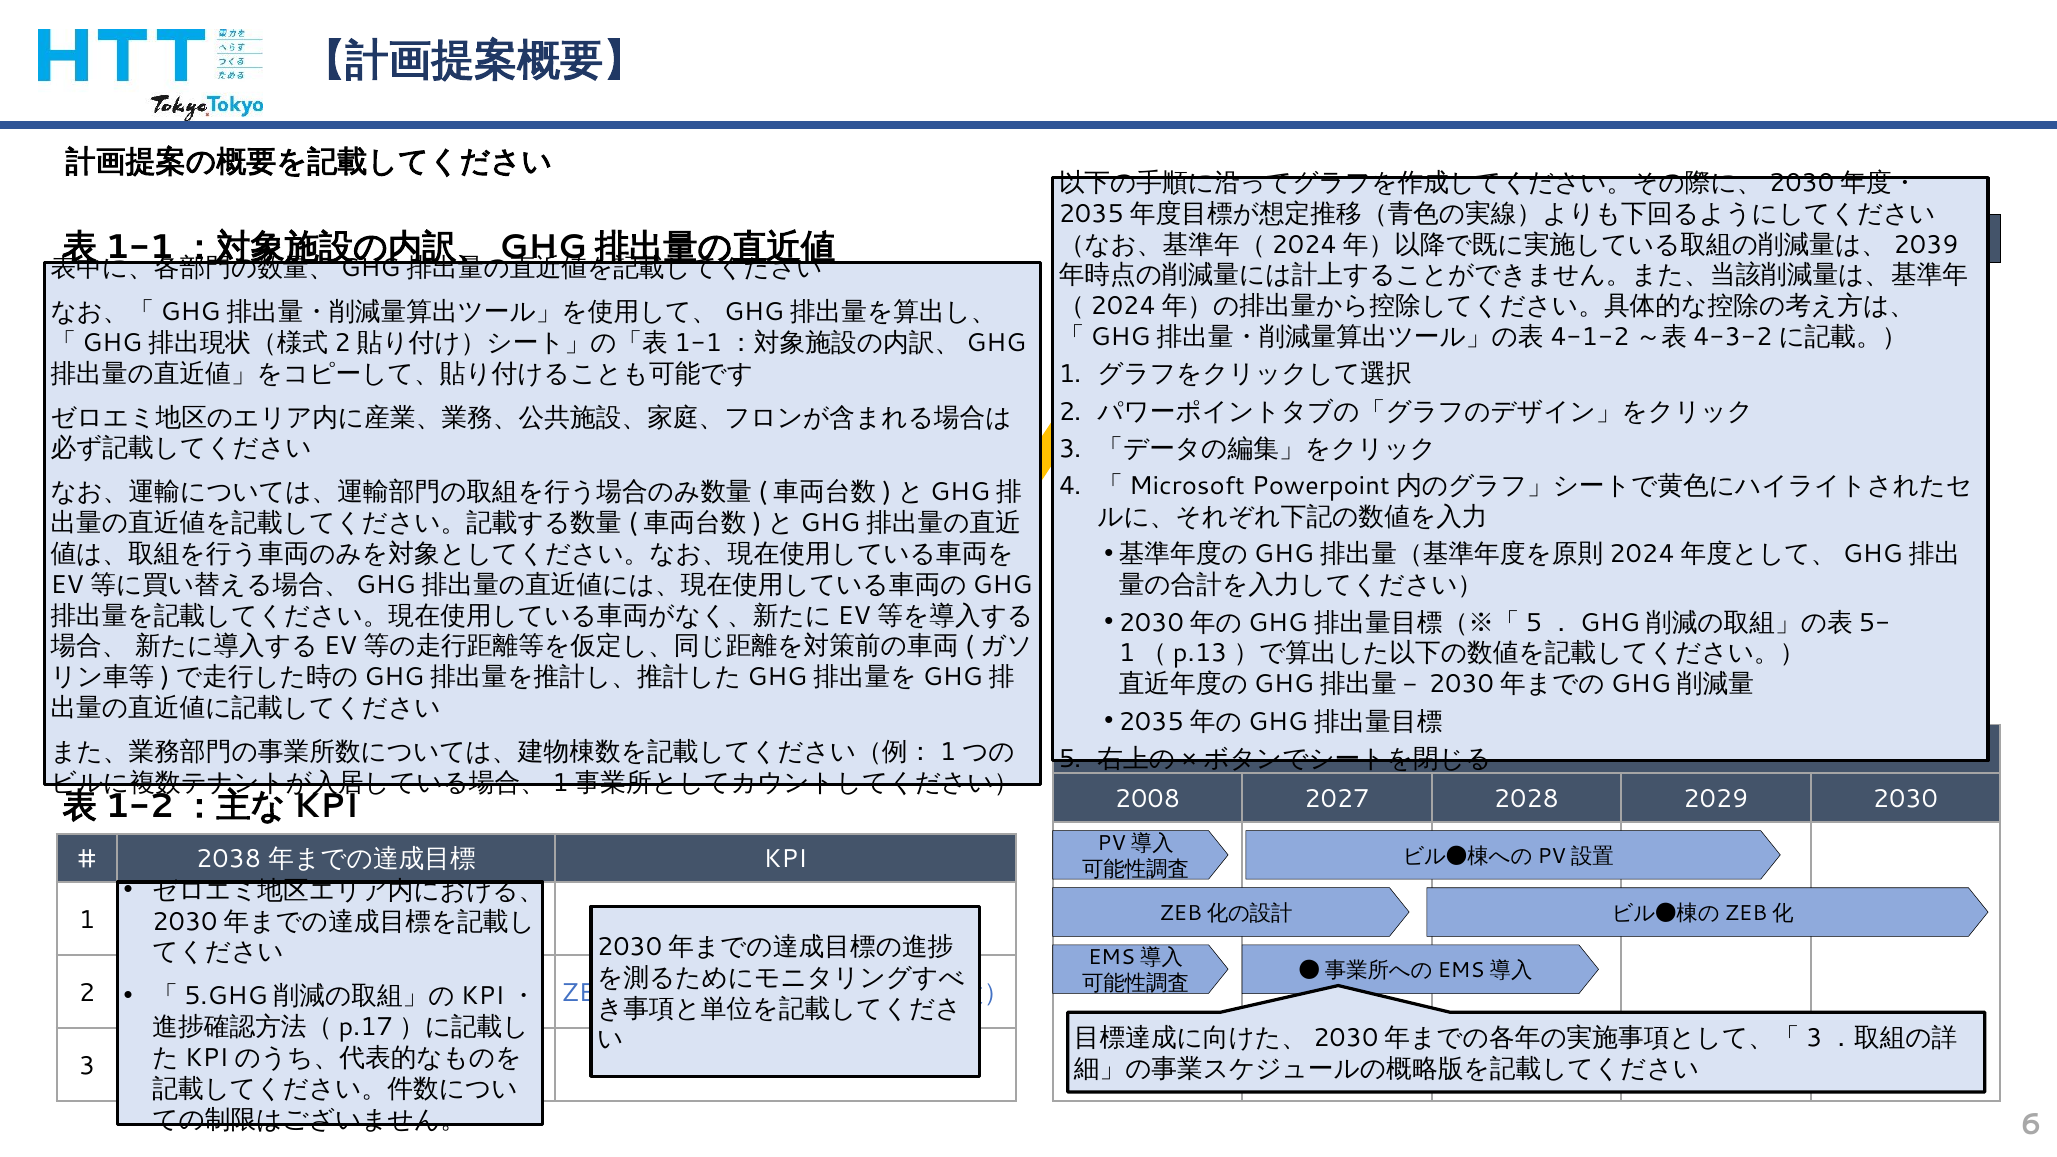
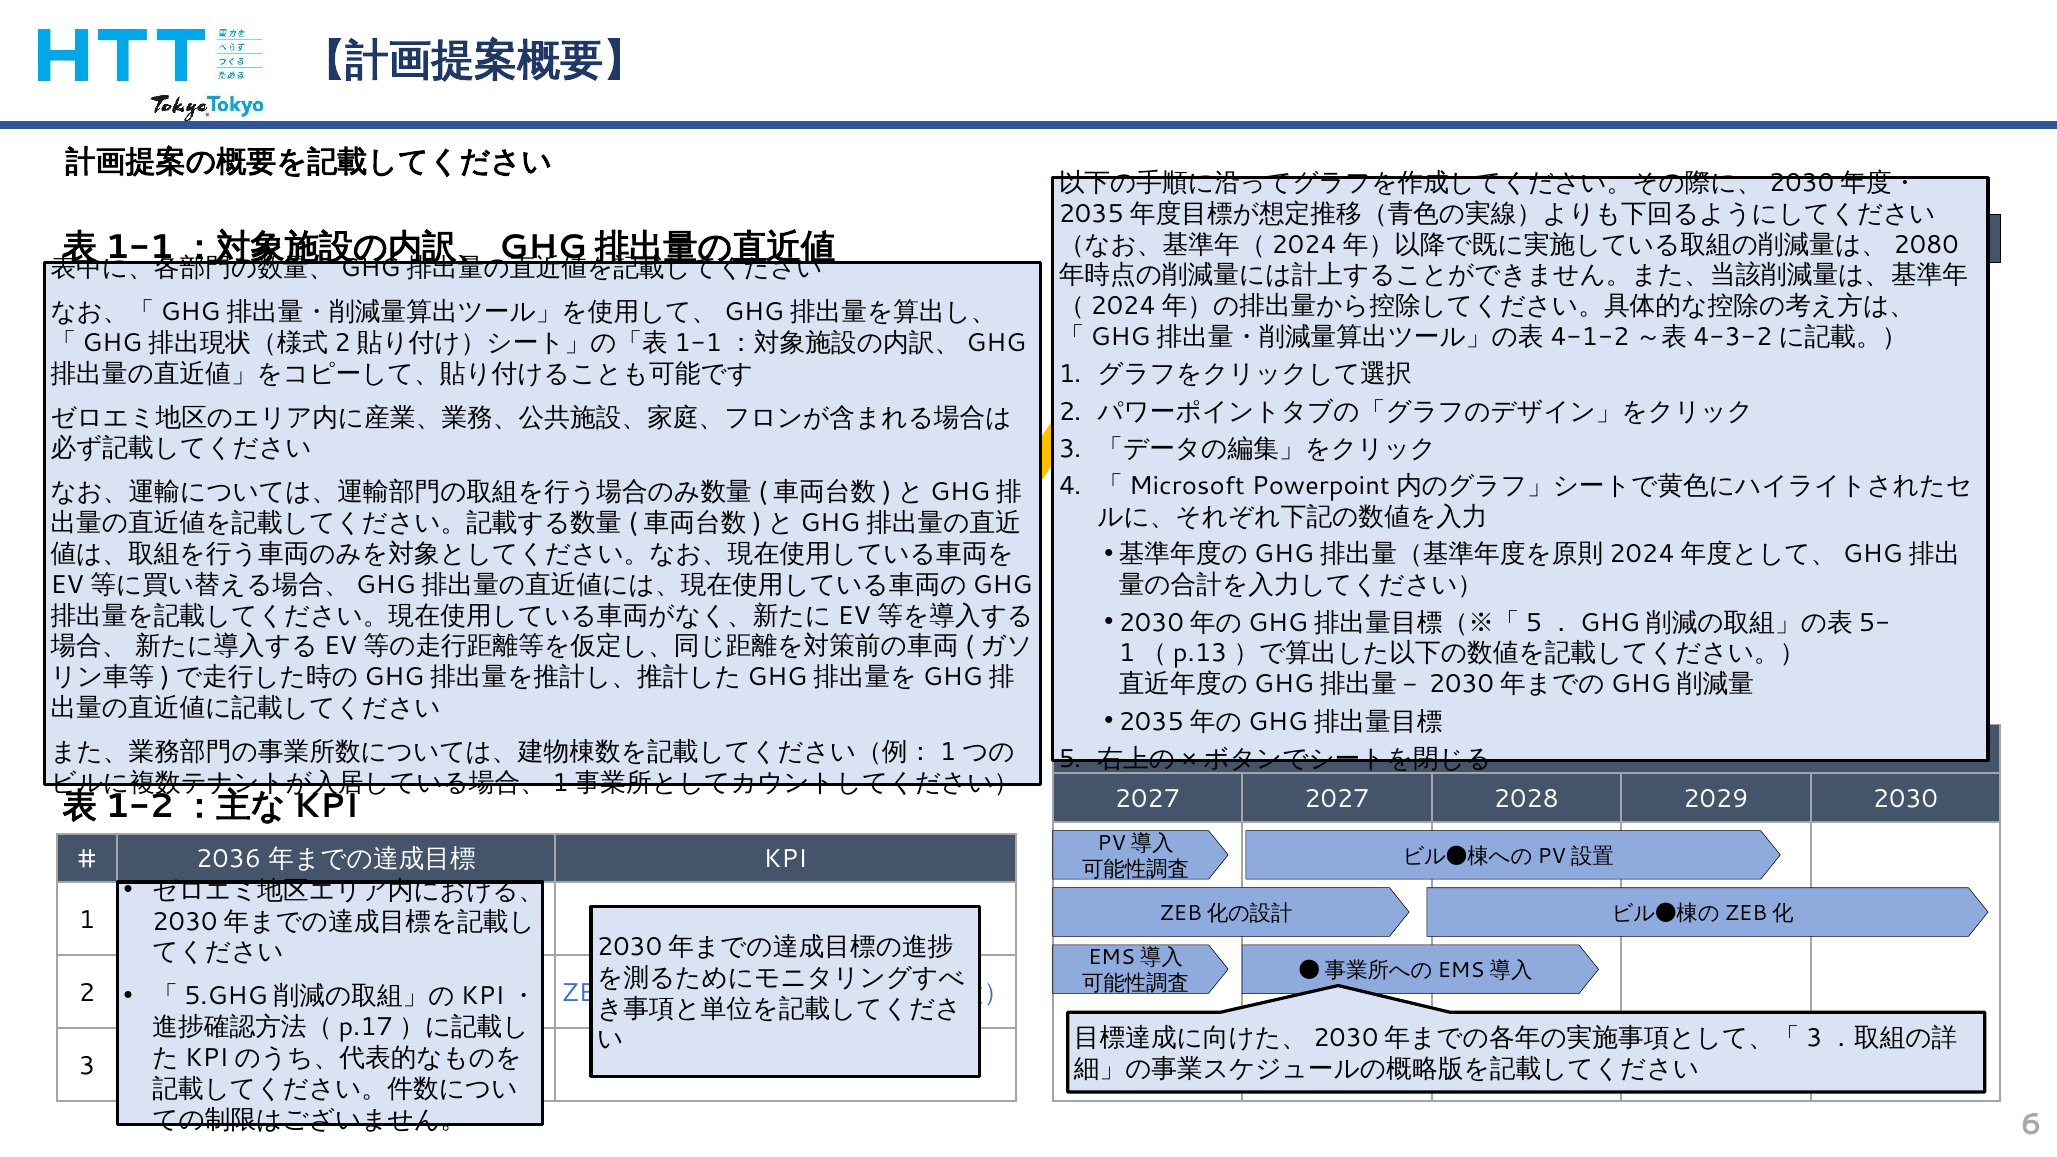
2039: 2039 -> 2080 (1926, 245)
2008: 2008 -> 2027 (1148, 799)
2038: 2038 -> 2036 (229, 859)
